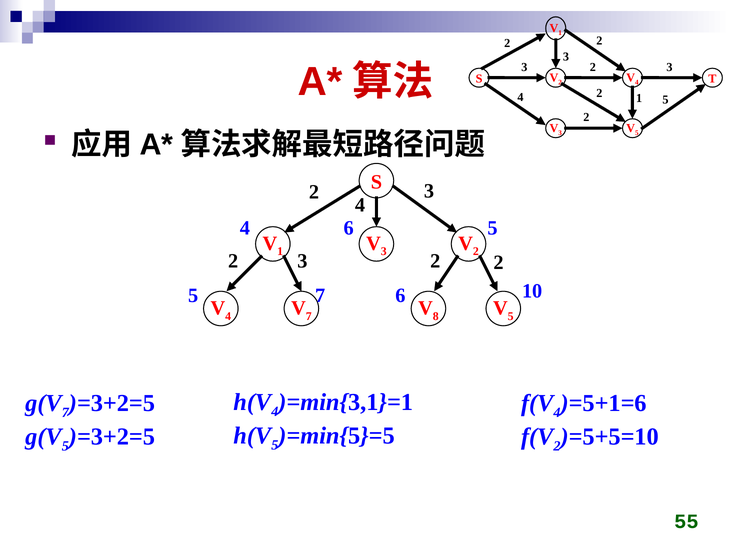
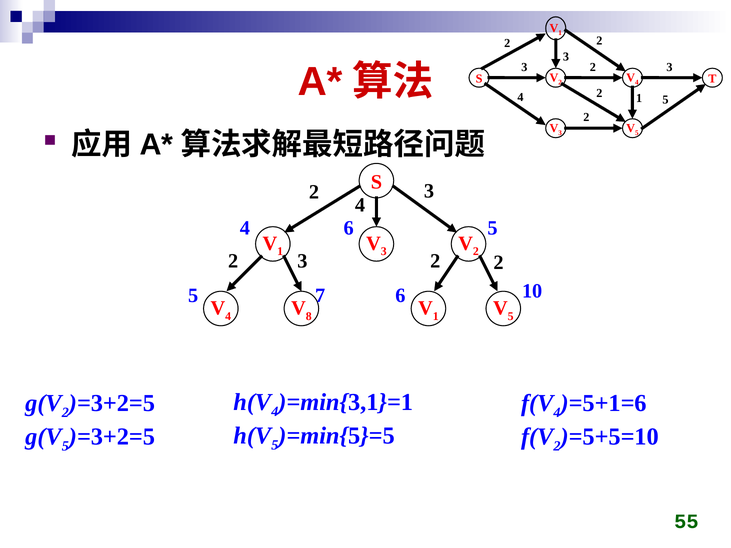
7: 7 -> 8 (309, 316)
8: 8 -> 1 (436, 316)
7: 7 -> 2 (65, 413)
